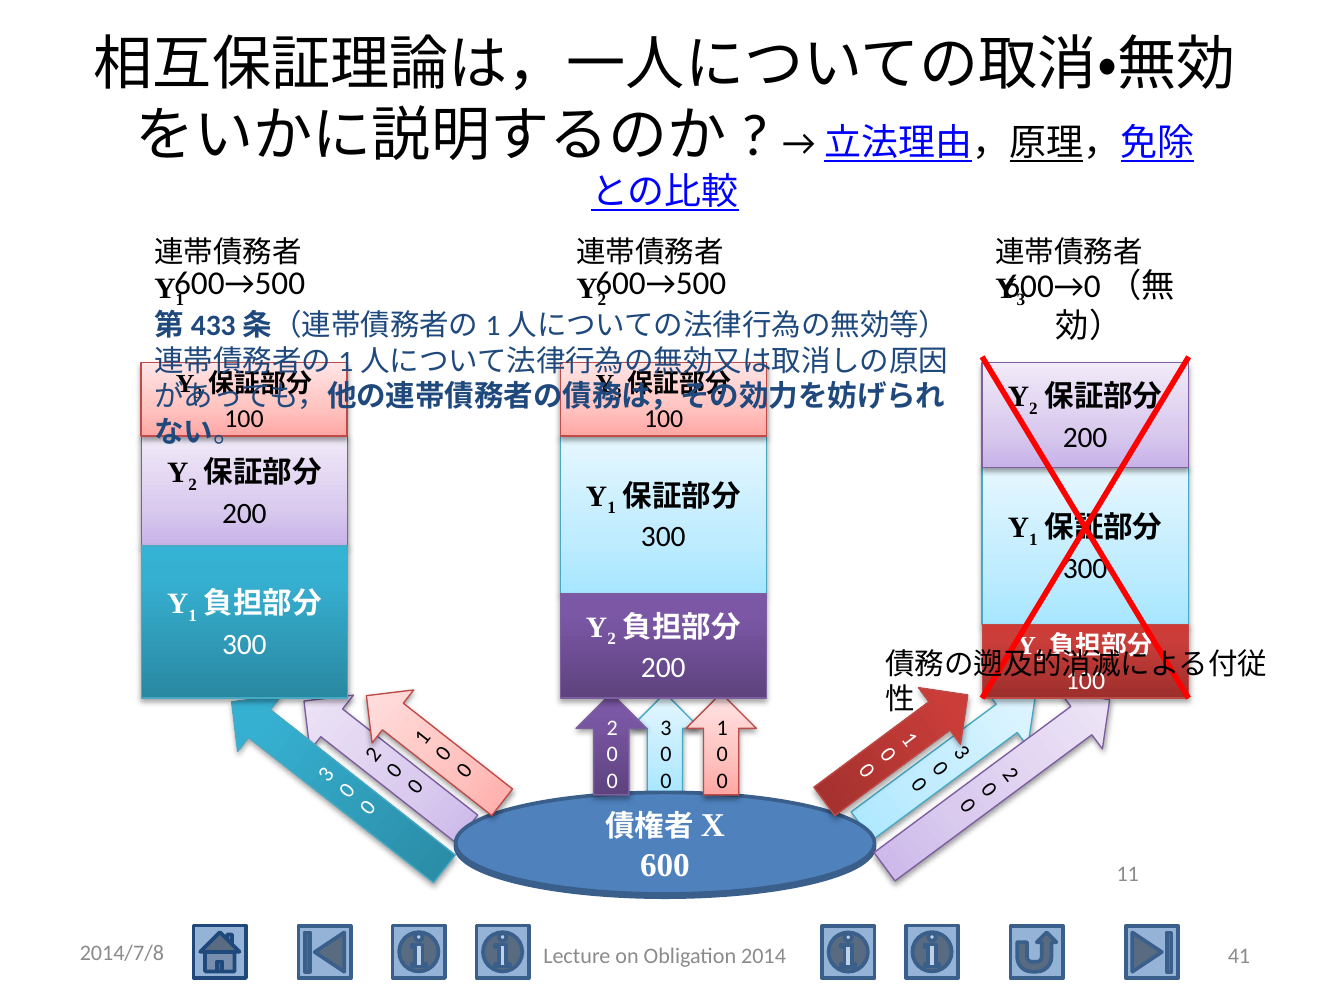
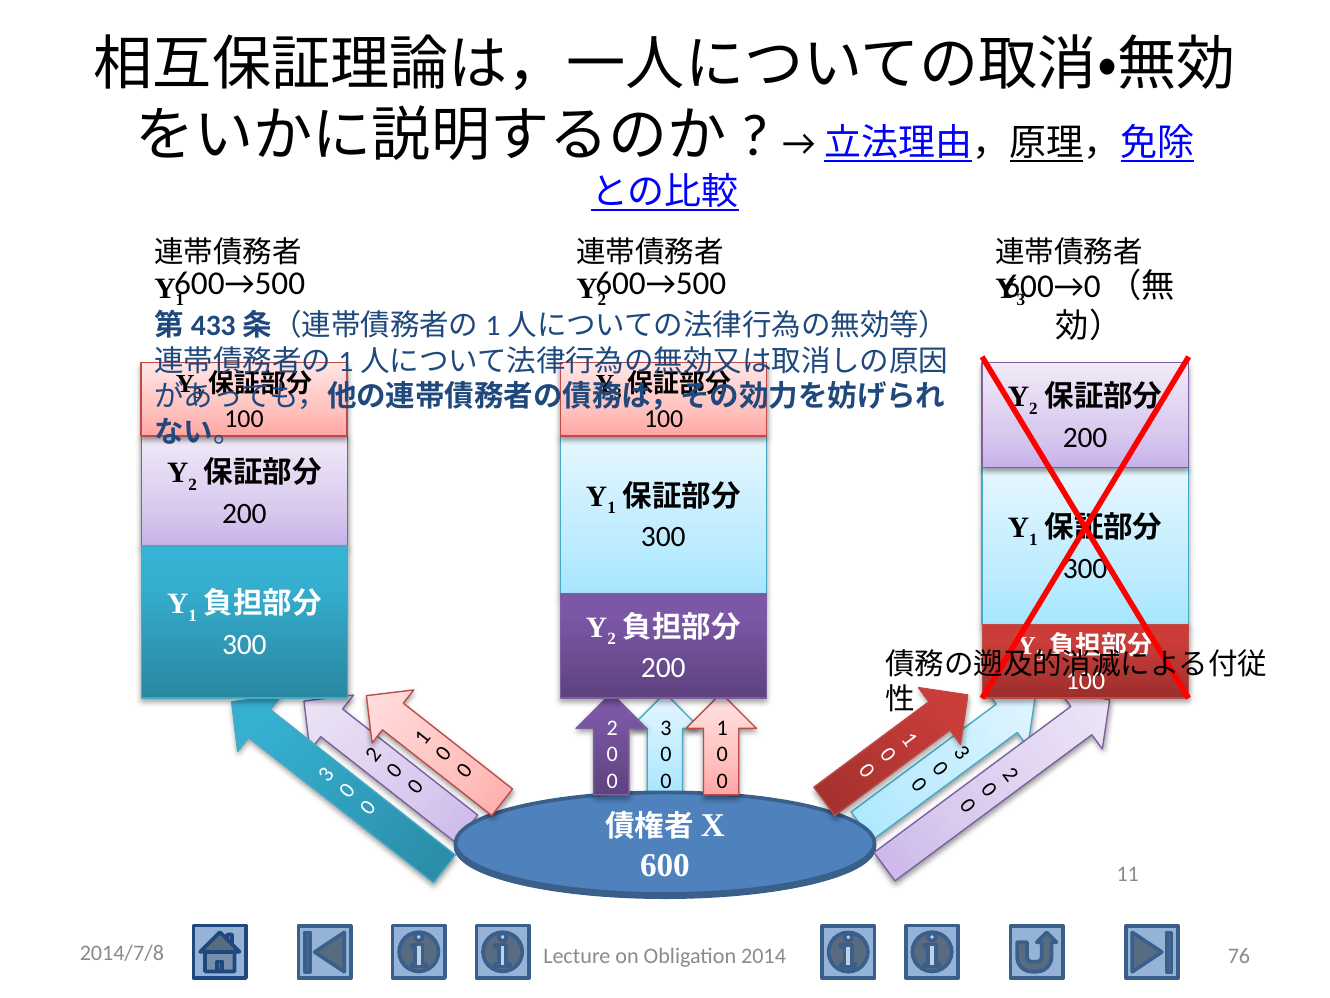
41: 41 -> 76 (1239, 955)
